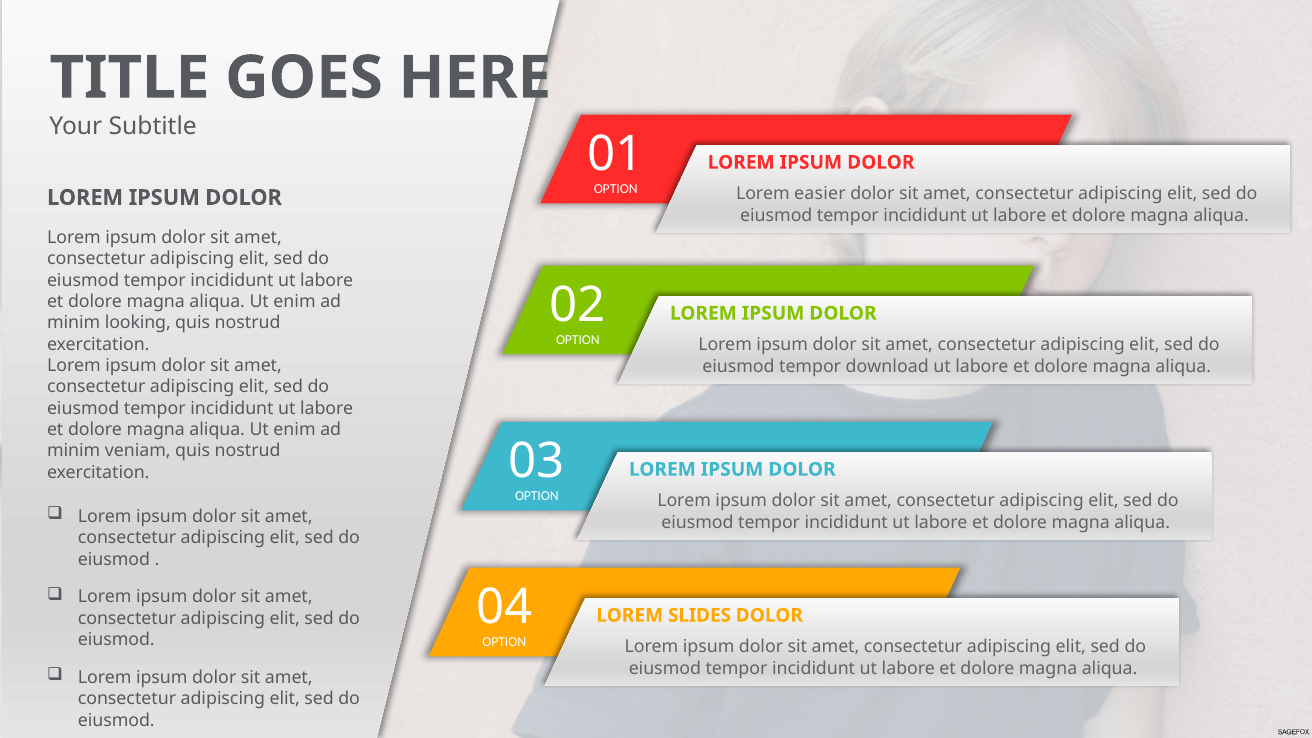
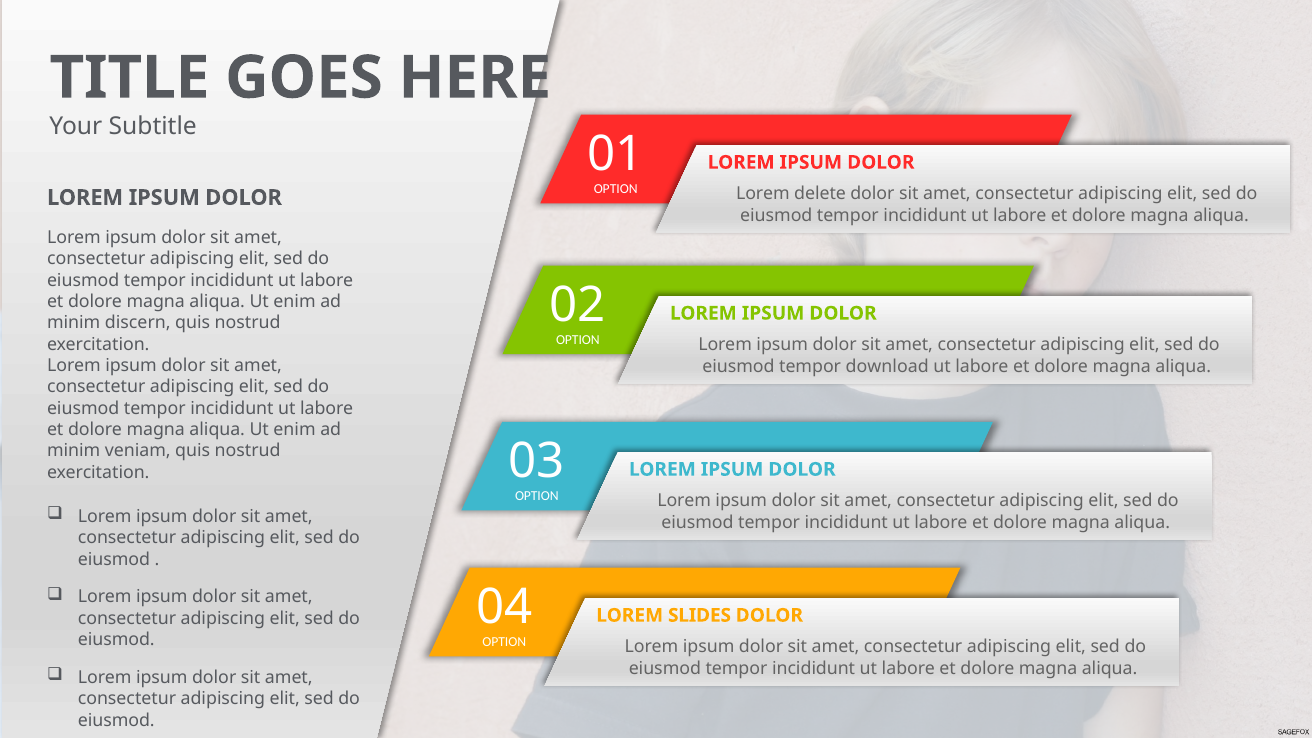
easier: easier -> delete (820, 194)
looking: looking -> discern (138, 323)
